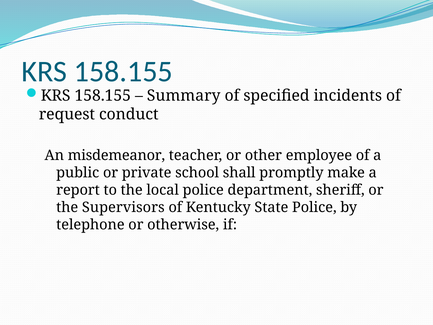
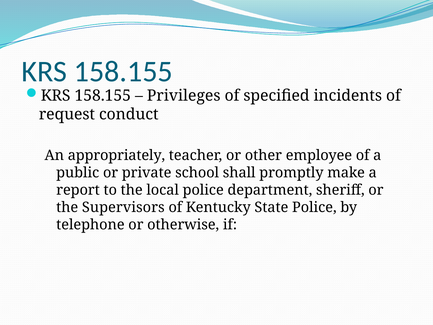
Summary: Summary -> Privileges (184, 96)
misdemeanor: misdemeanor -> appropriately (116, 155)
